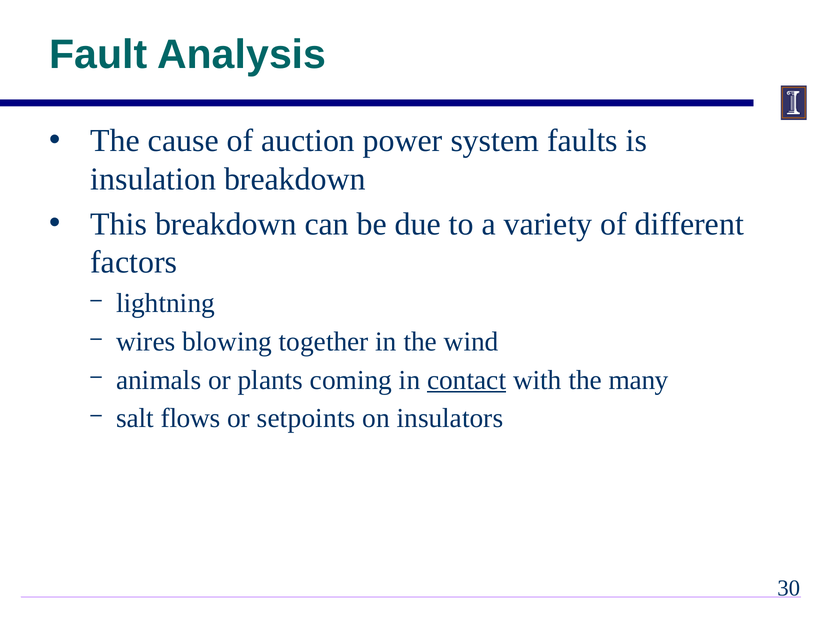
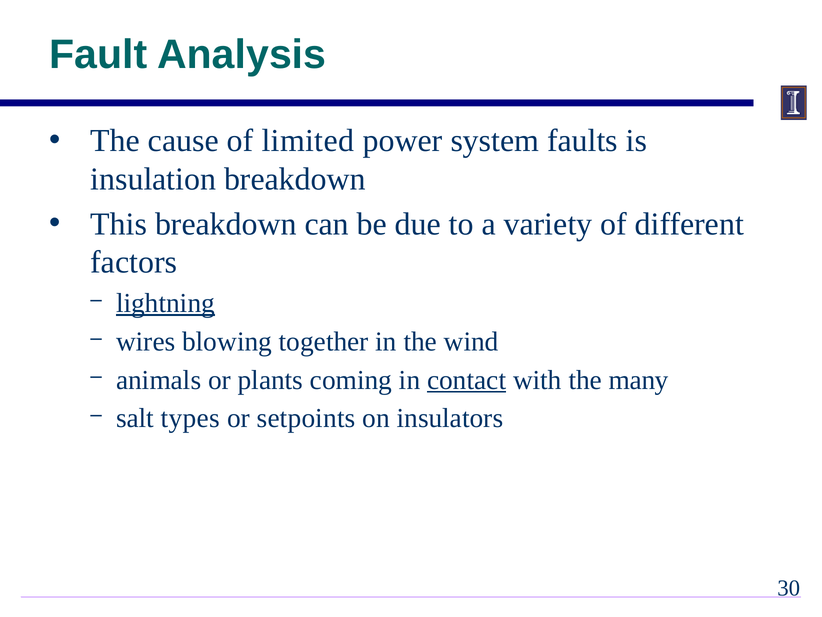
auction: auction -> limited (308, 141)
lightning underline: none -> present (166, 303)
flows: flows -> types (190, 418)
